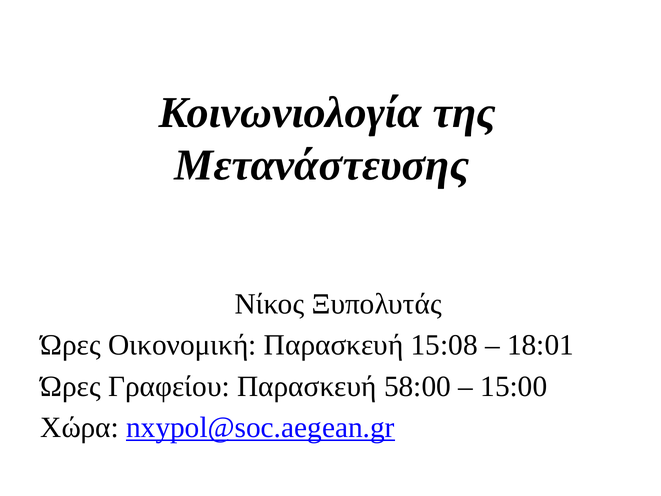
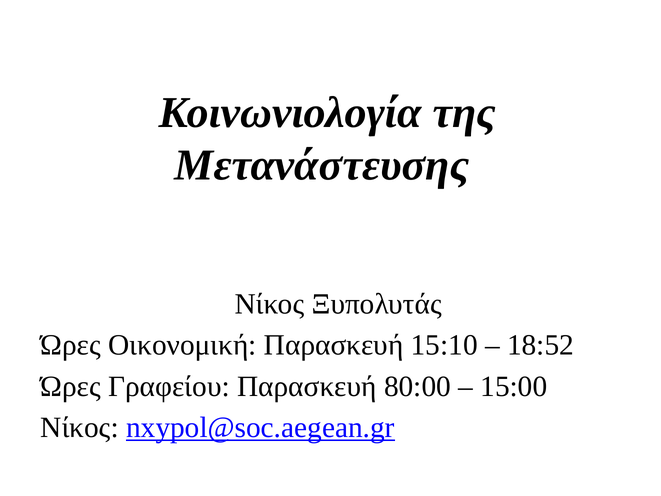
15:08: 15:08 -> 15:10 (444, 345)
18:01: 18:01 -> 18:52 (541, 345)
58:00: 58:00 -> 80:00 (418, 386)
Χώρα: Χώρα -> Νίκος (80, 427)
